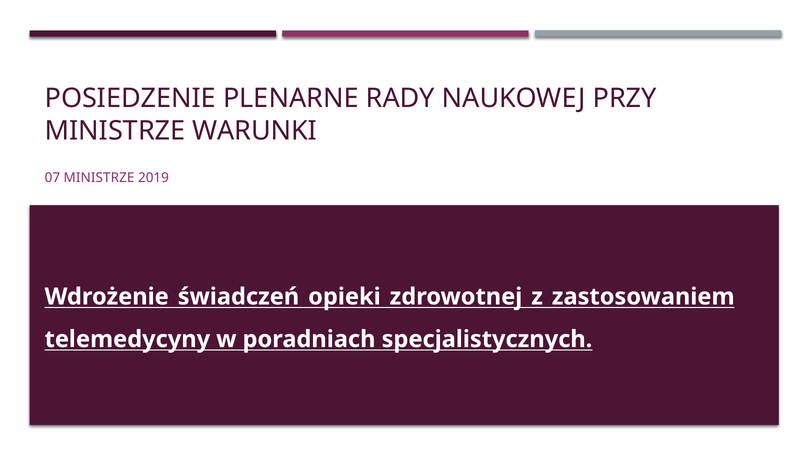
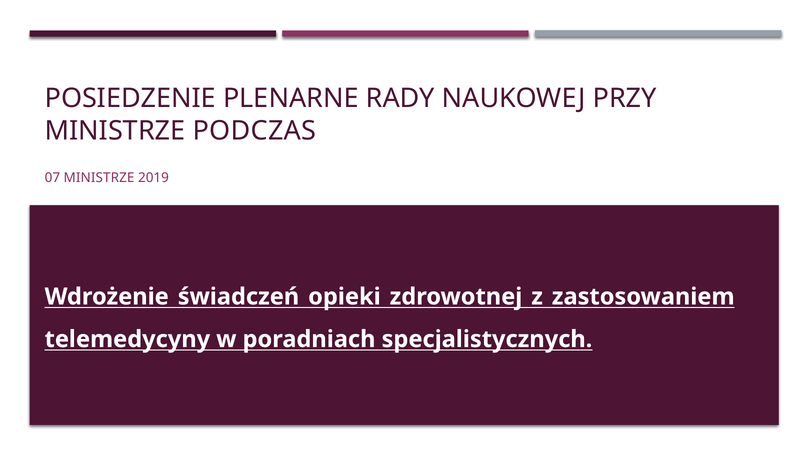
WARUNKI: WARUNKI -> PODCZAS (254, 131)
